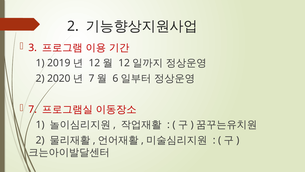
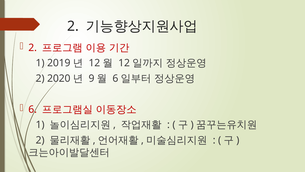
3: 3 -> 2 (33, 48)
7: 7 -> 9 (91, 78)
7: 7 -> 6 (33, 109)
